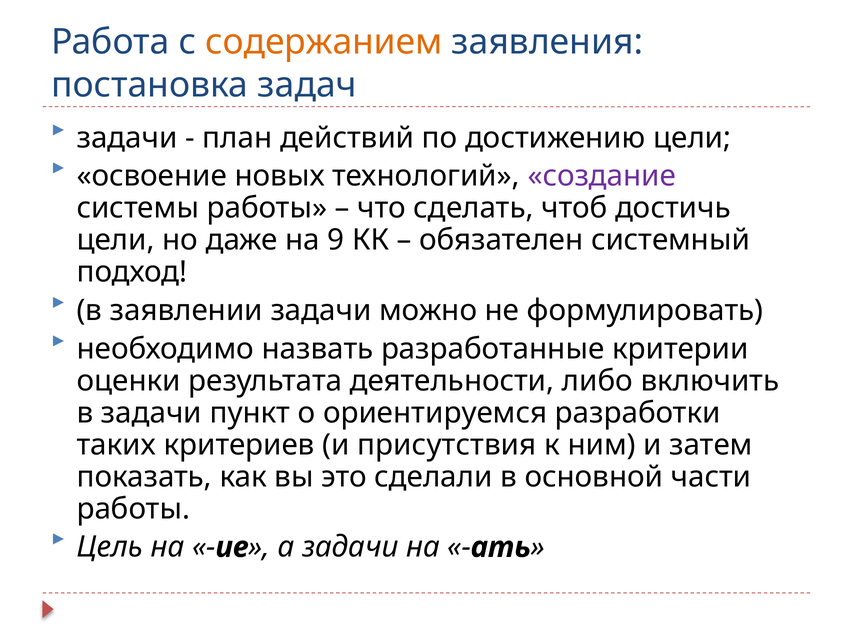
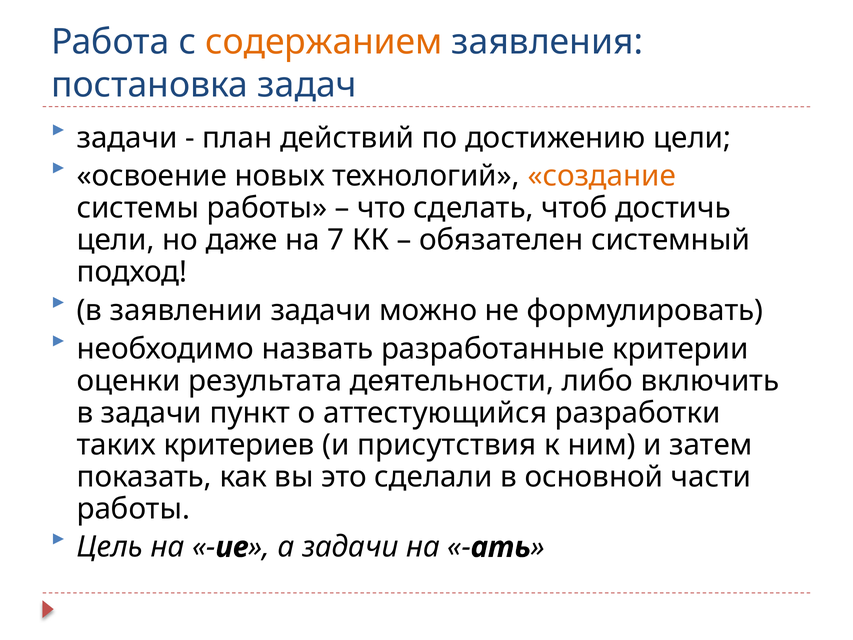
создание colour: purple -> orange (602, 176)
9: 9 -> 7 (336, 240)
ориентируемся: ориентируемся -> аттестующийся (435, 413)
